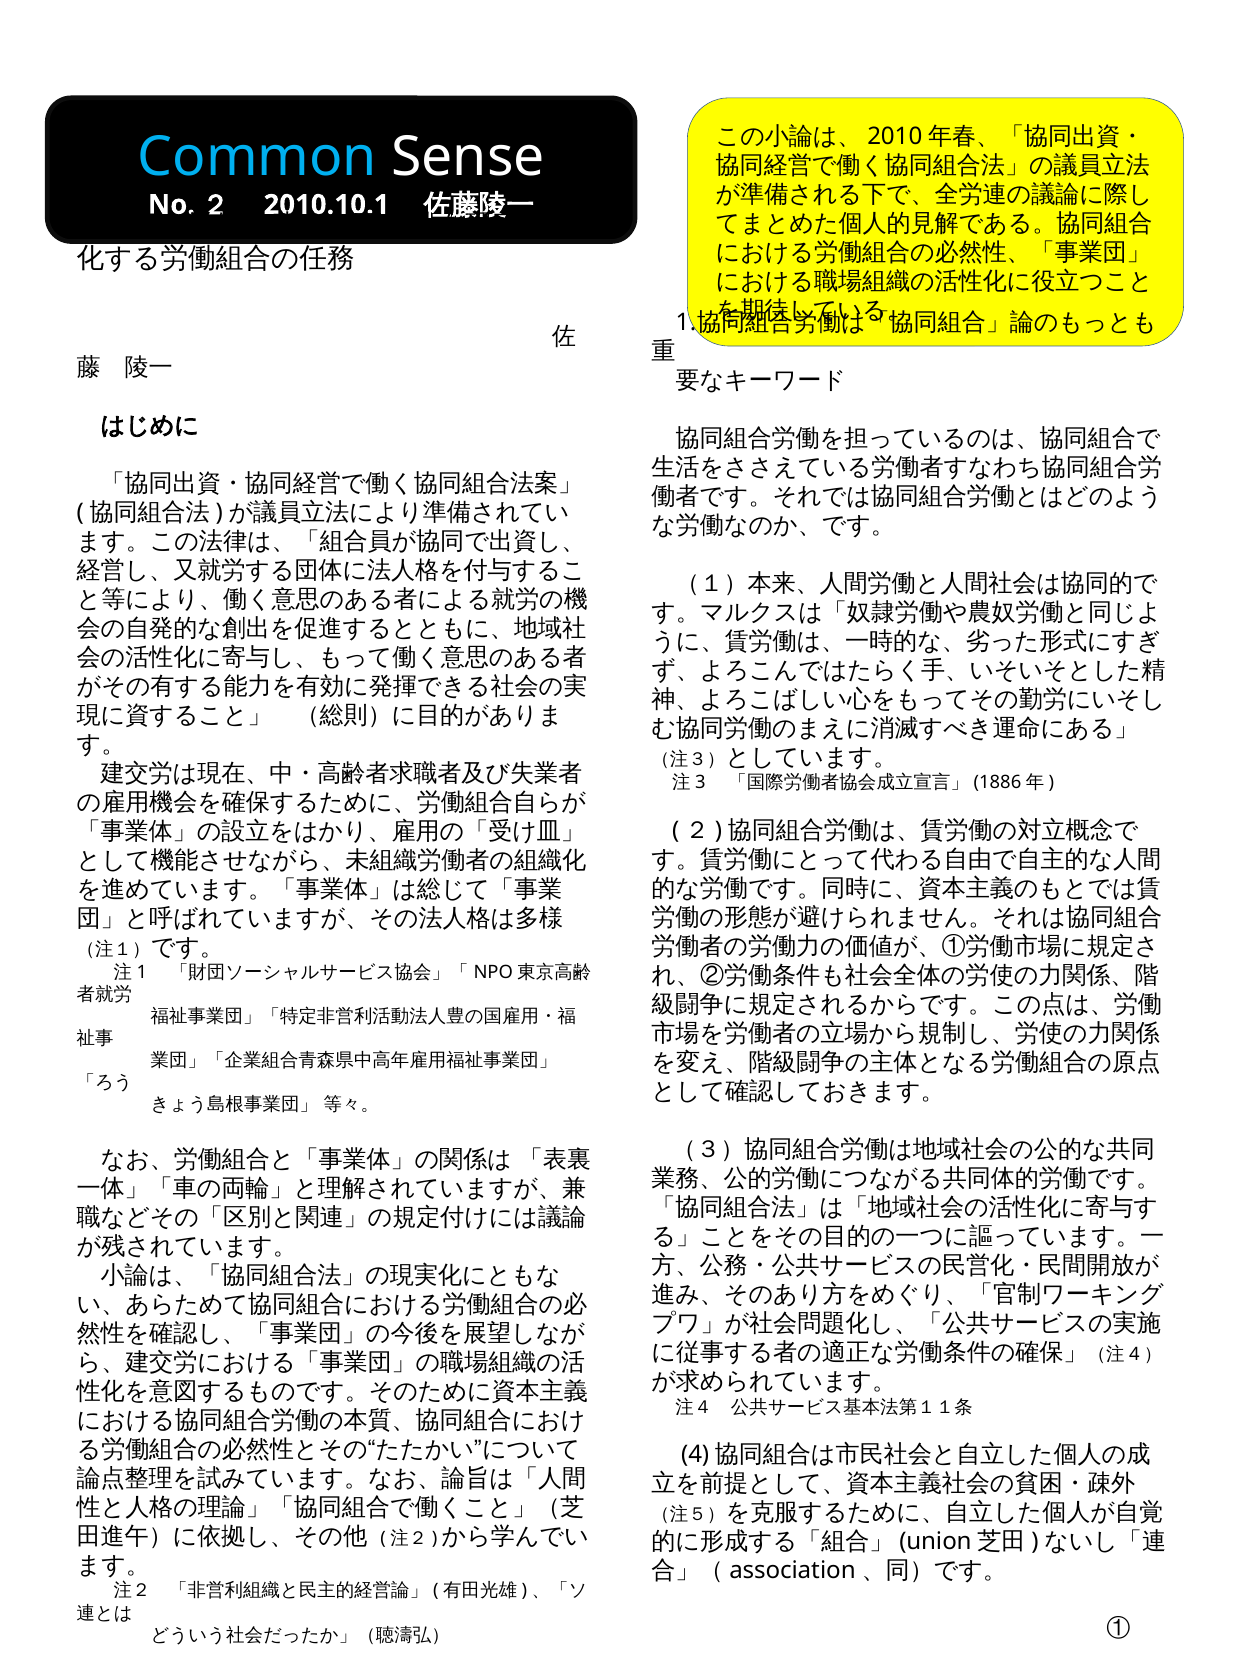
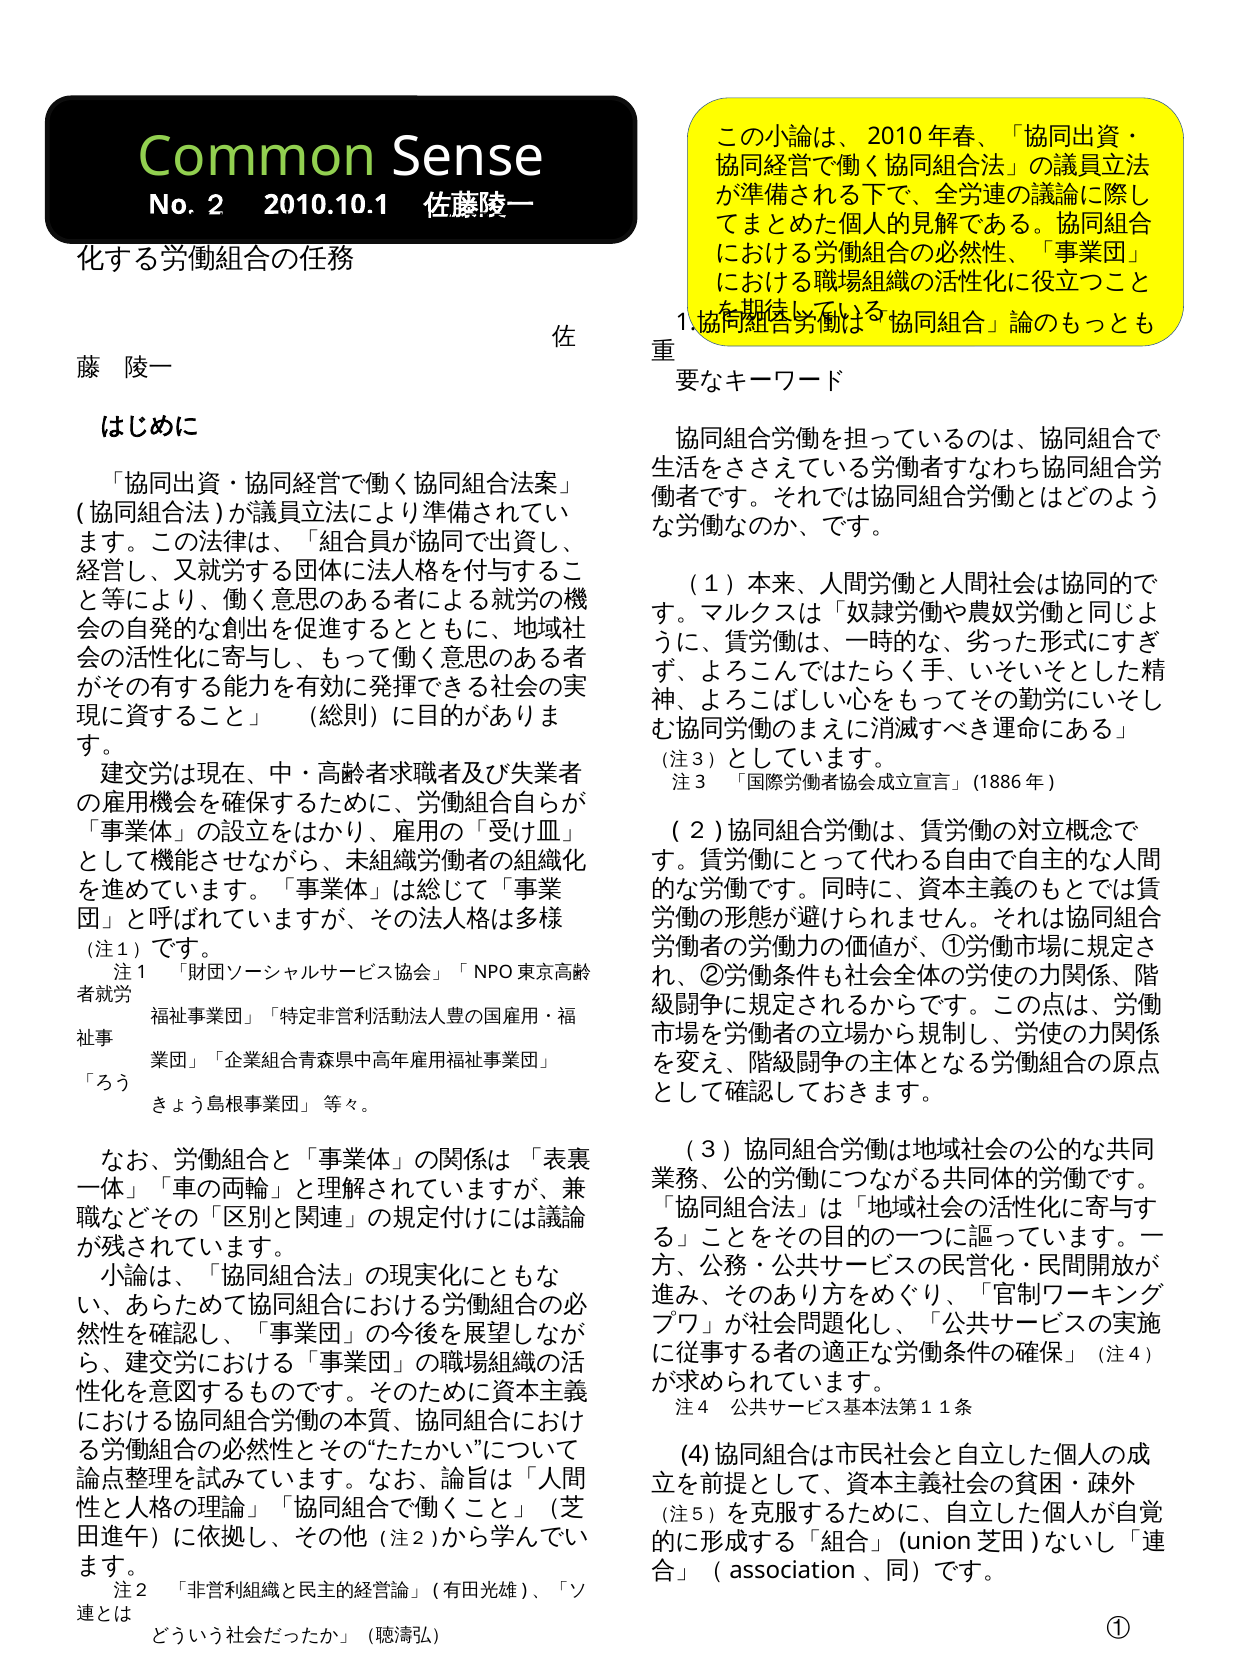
Common colour: light blue -> light green (257, 157)
